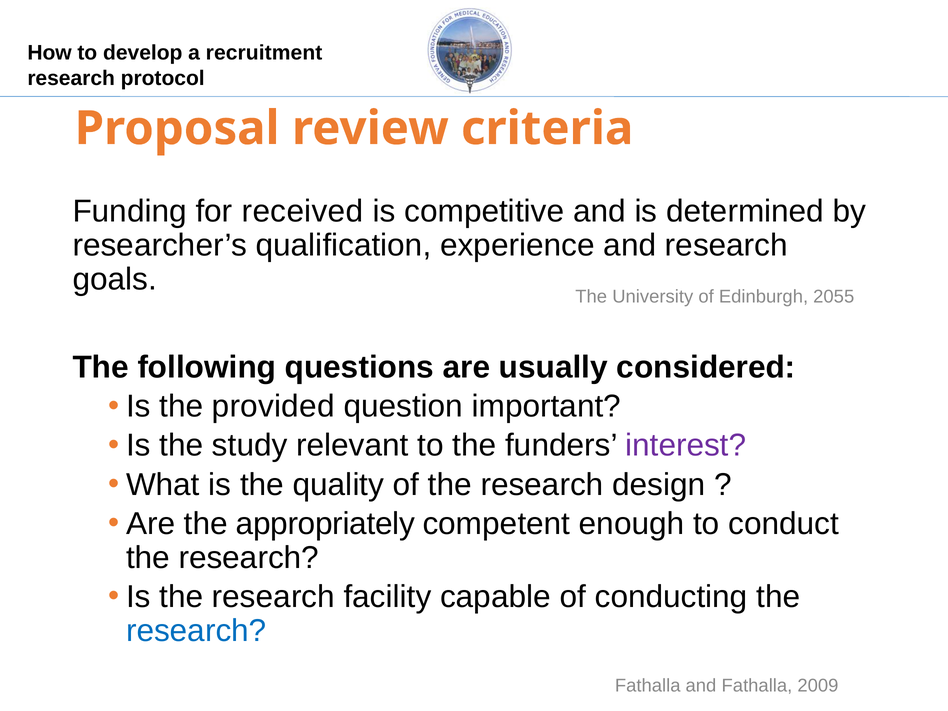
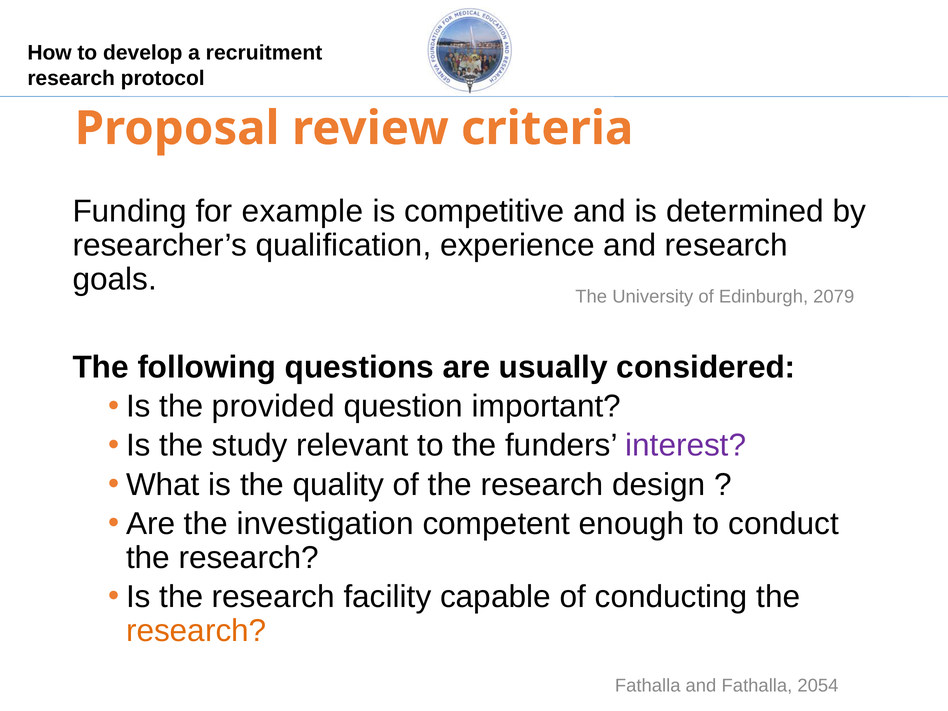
received: received -> example (303, 211)
2055: 2055 -> 2079 (834, 297)
appropriately: appropriately -> investigation (325, 524)
research colour: blue -> orange (196, 631)
2009: 2009 -> 2054 (818, 685)
